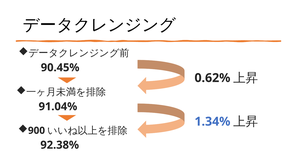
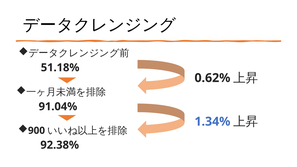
90.45%: 90.45% -> 51.18% (60, 68)
